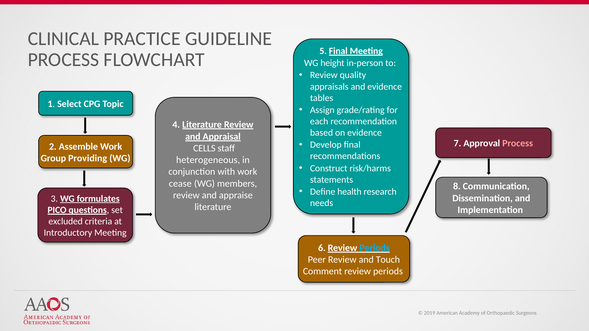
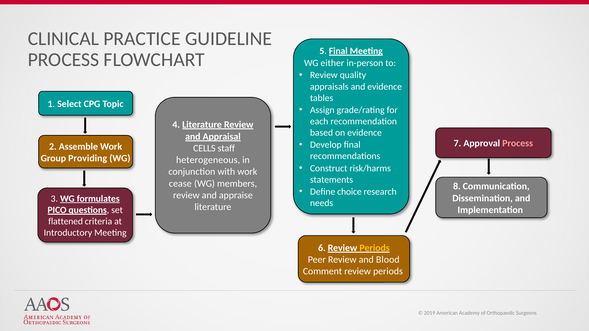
height: height -> either (332, 63)
health: health -> choice (349, 192)
excluded: excluded -> flattened (66, 222)
Periods colour: light blue -> yellow (375, 248)
Touch: Touch -> Blood (388, 260)
